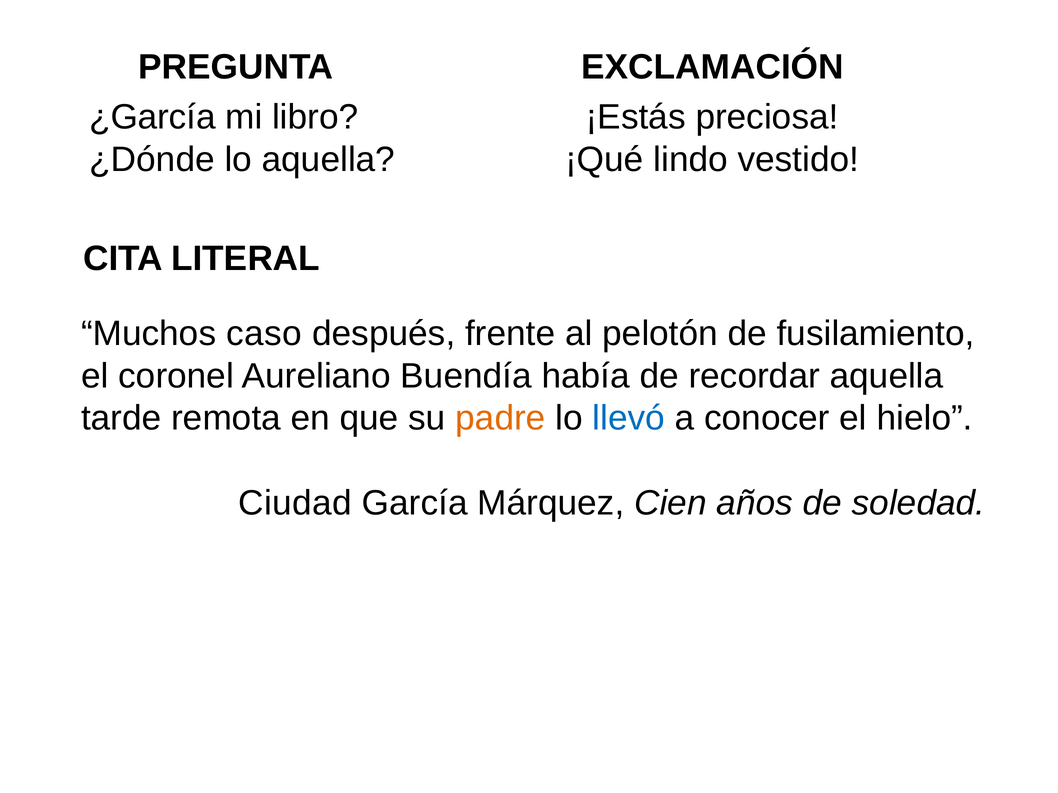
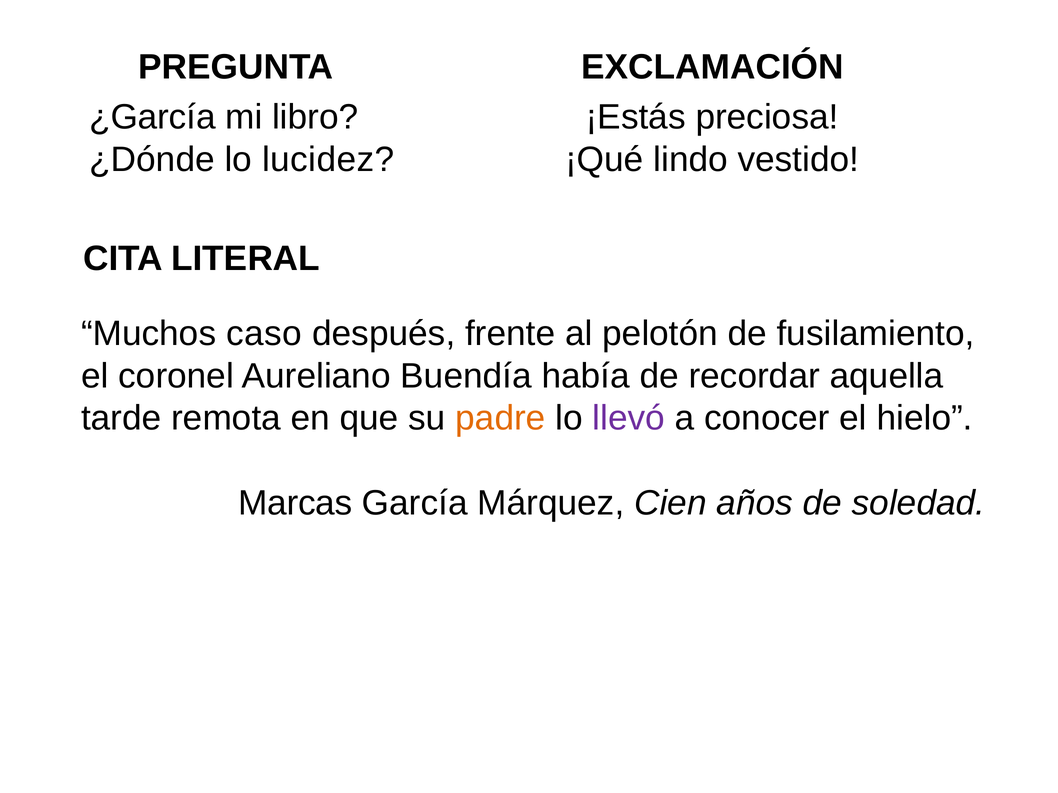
lo aquella: aquella -> lucidez (328, 160)
llevó colour: blue -> purple (629, 419)
Ciudad: Ciudad -> Marcas (295, 503)
